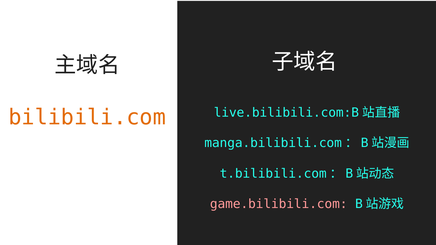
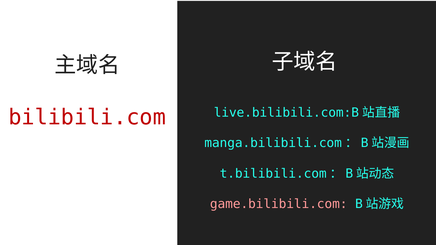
bilibili.com colour: orange -> red (87, 118)
